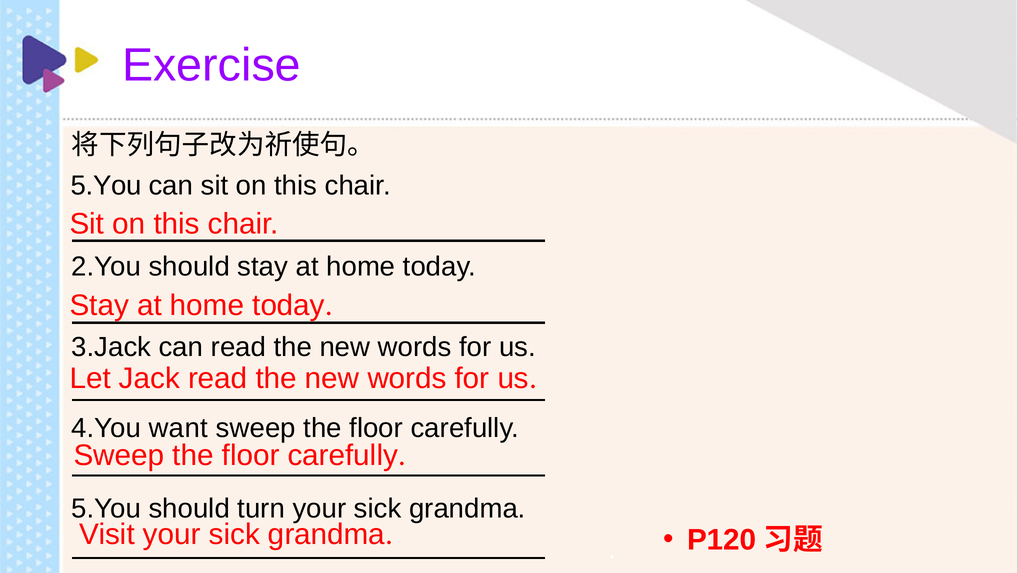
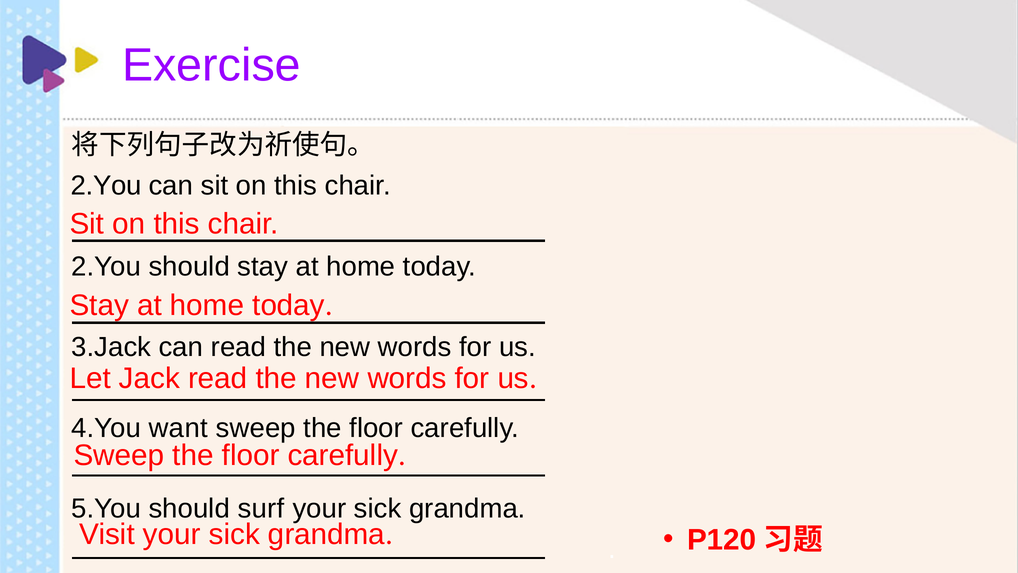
5.You: 5.You -> 2.You (106, 186)
turn: turn -> surf (261, 509)
